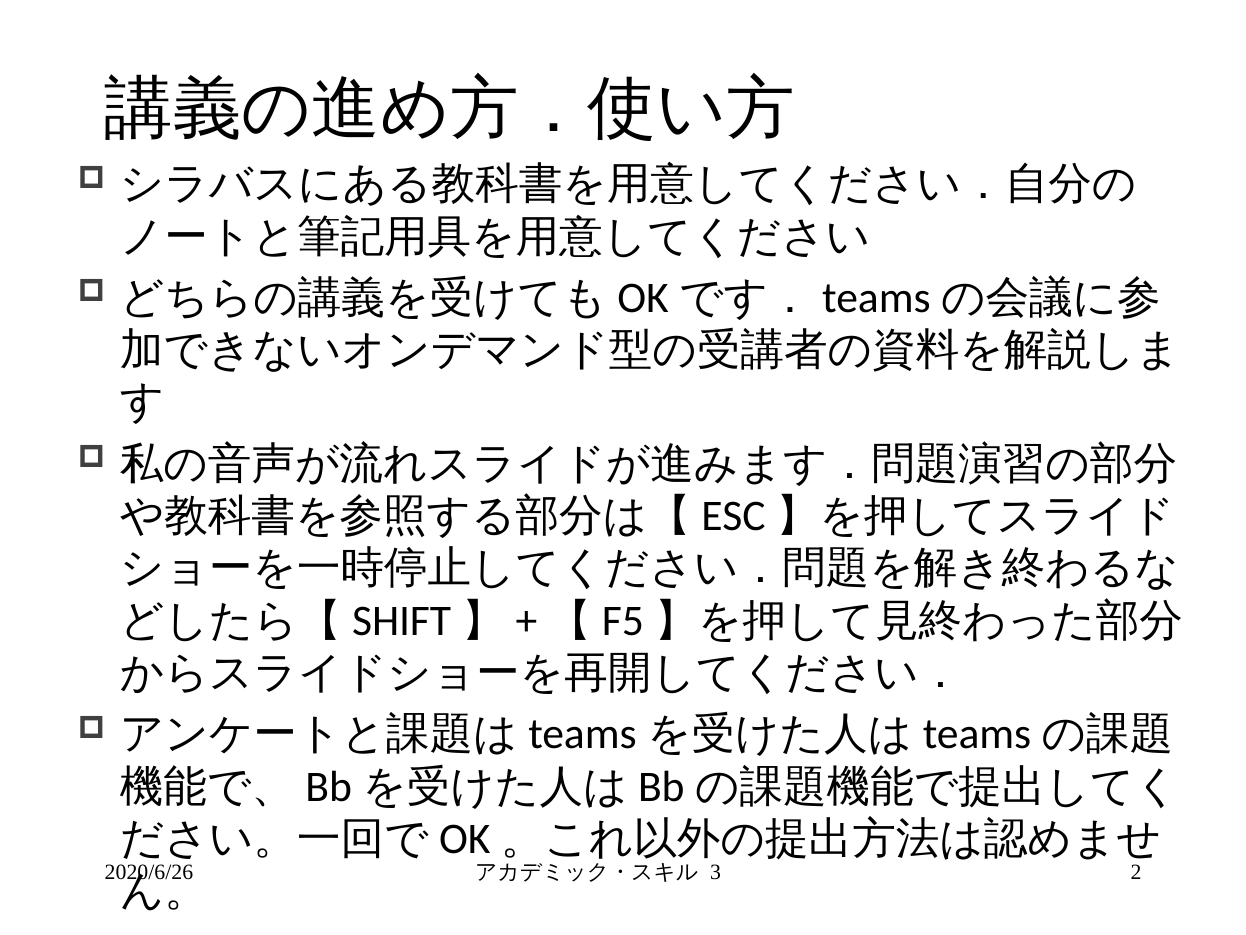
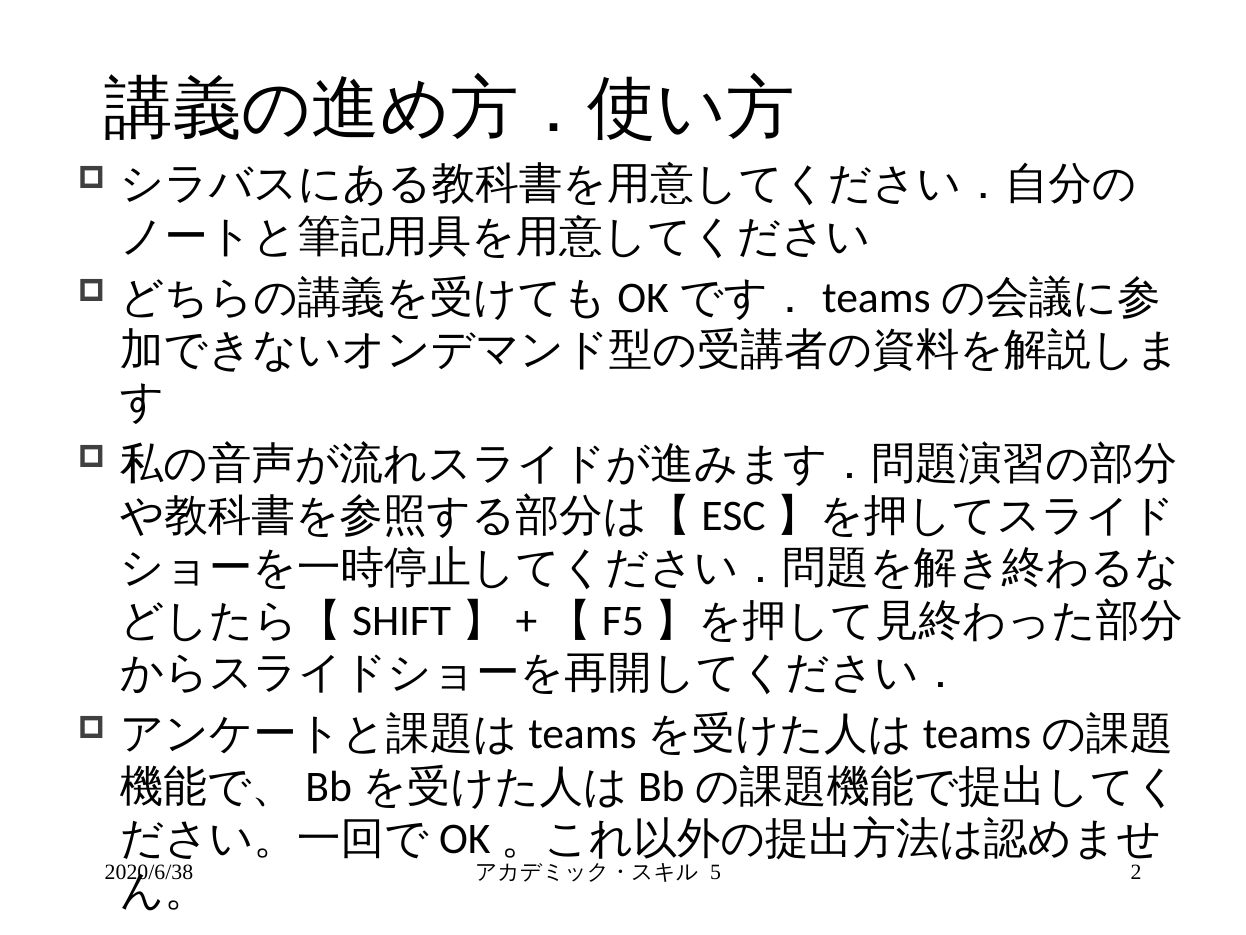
2020/6/26: 2020/6/26 -> 2020/6/38 (149, 872)
3: 3 -> 5 (716, 872)
